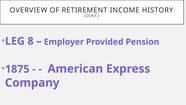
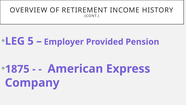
8: 8 -> 5 (31, 41)
